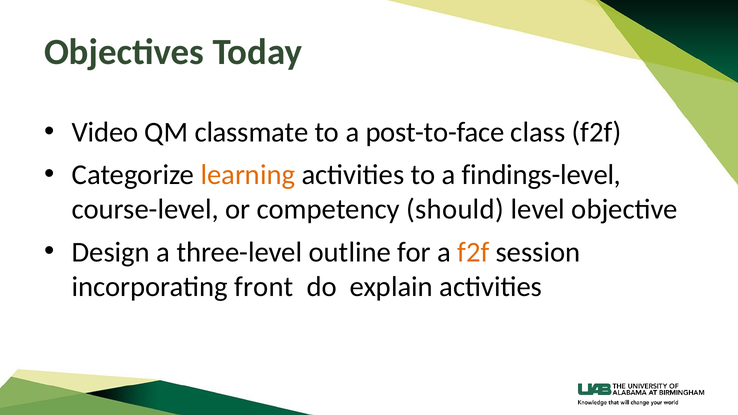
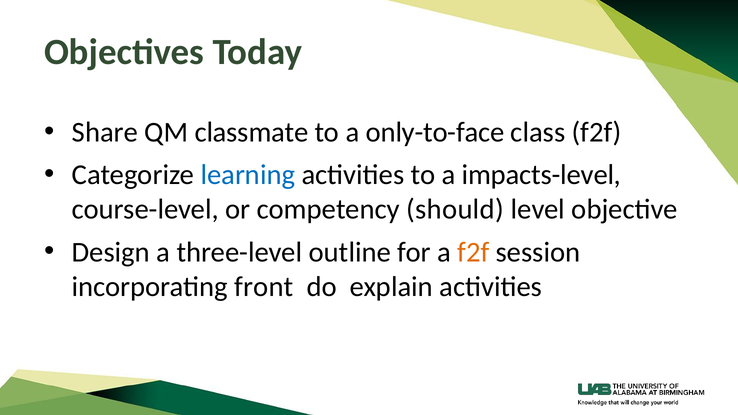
Video: Video -> Share (105, 132)
post-to-face: post-to-face -> only-to-face (435, 132)
learning colour: orange -> blue (248, 175)
findings-level: findings-level -> impacts-level (541, 175)
